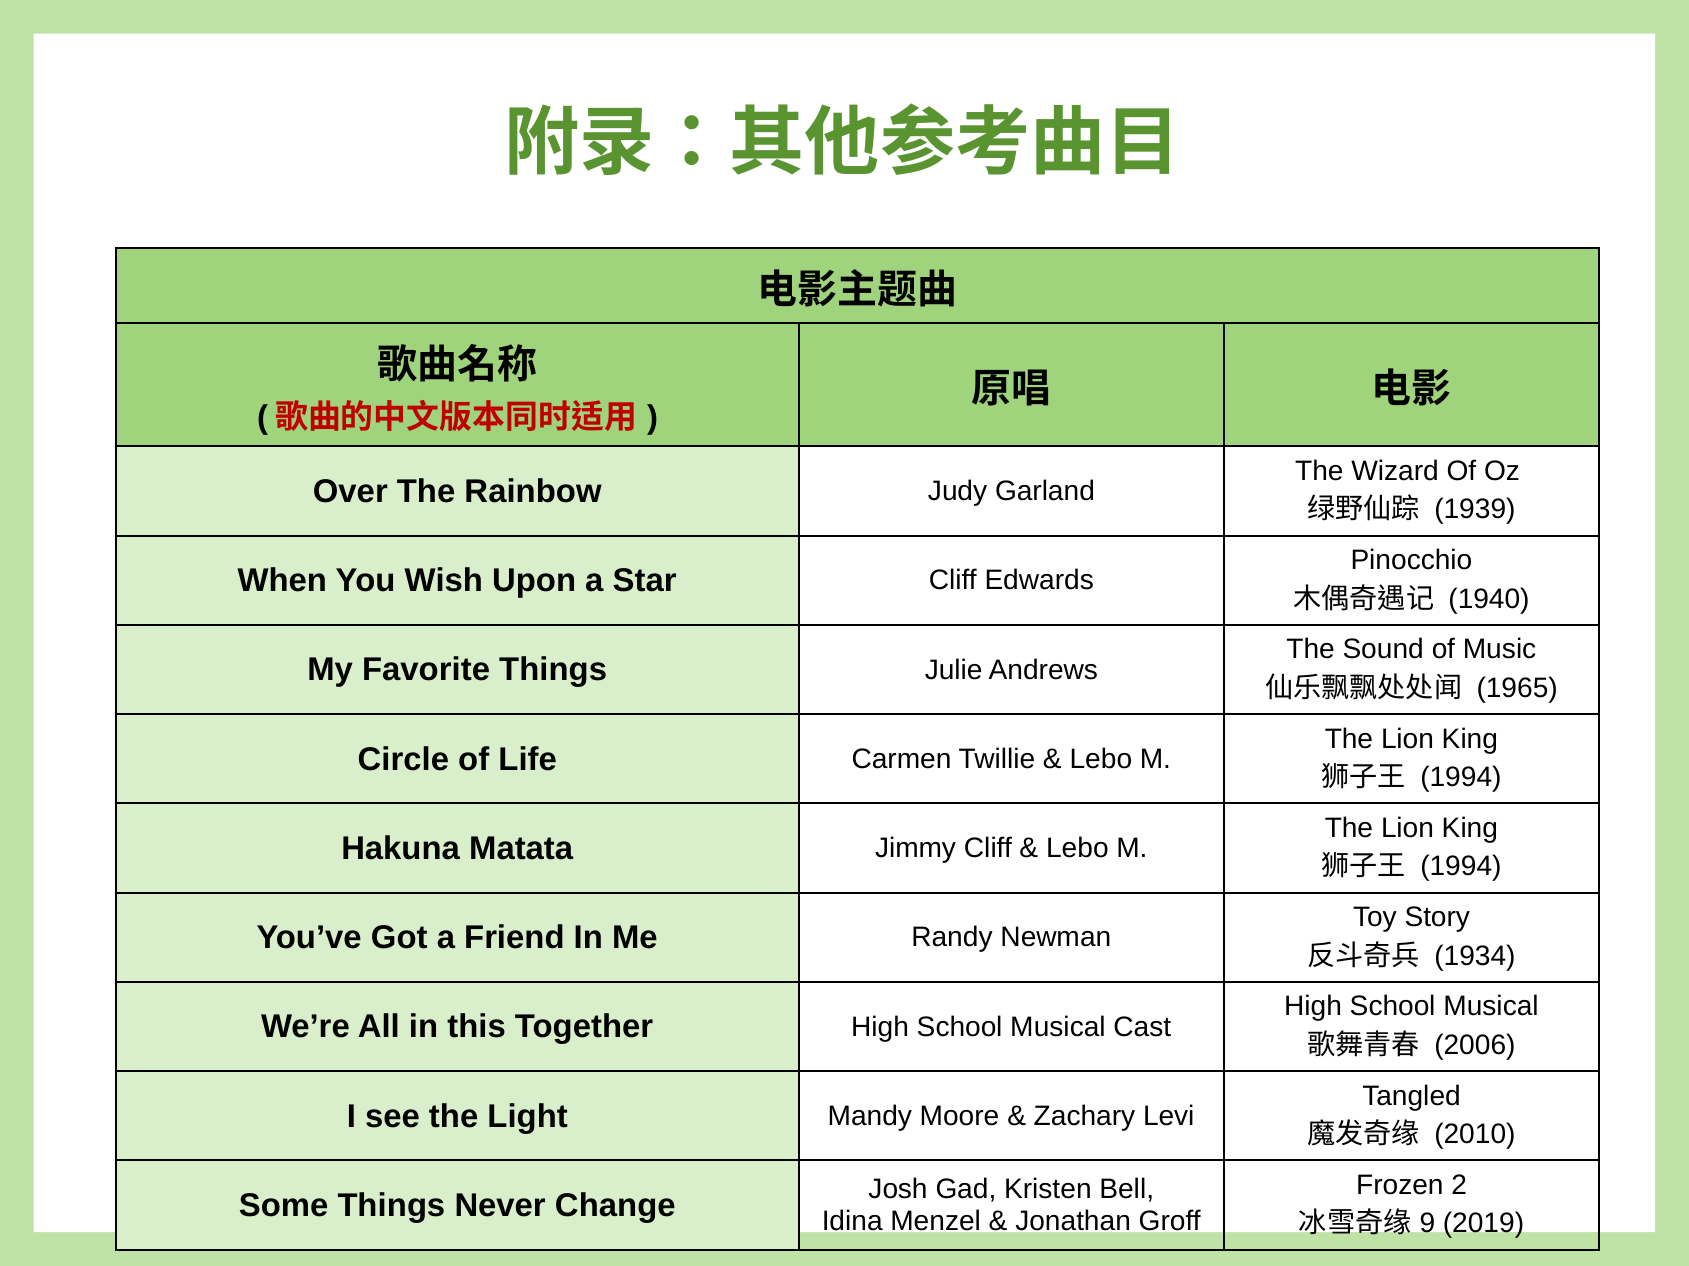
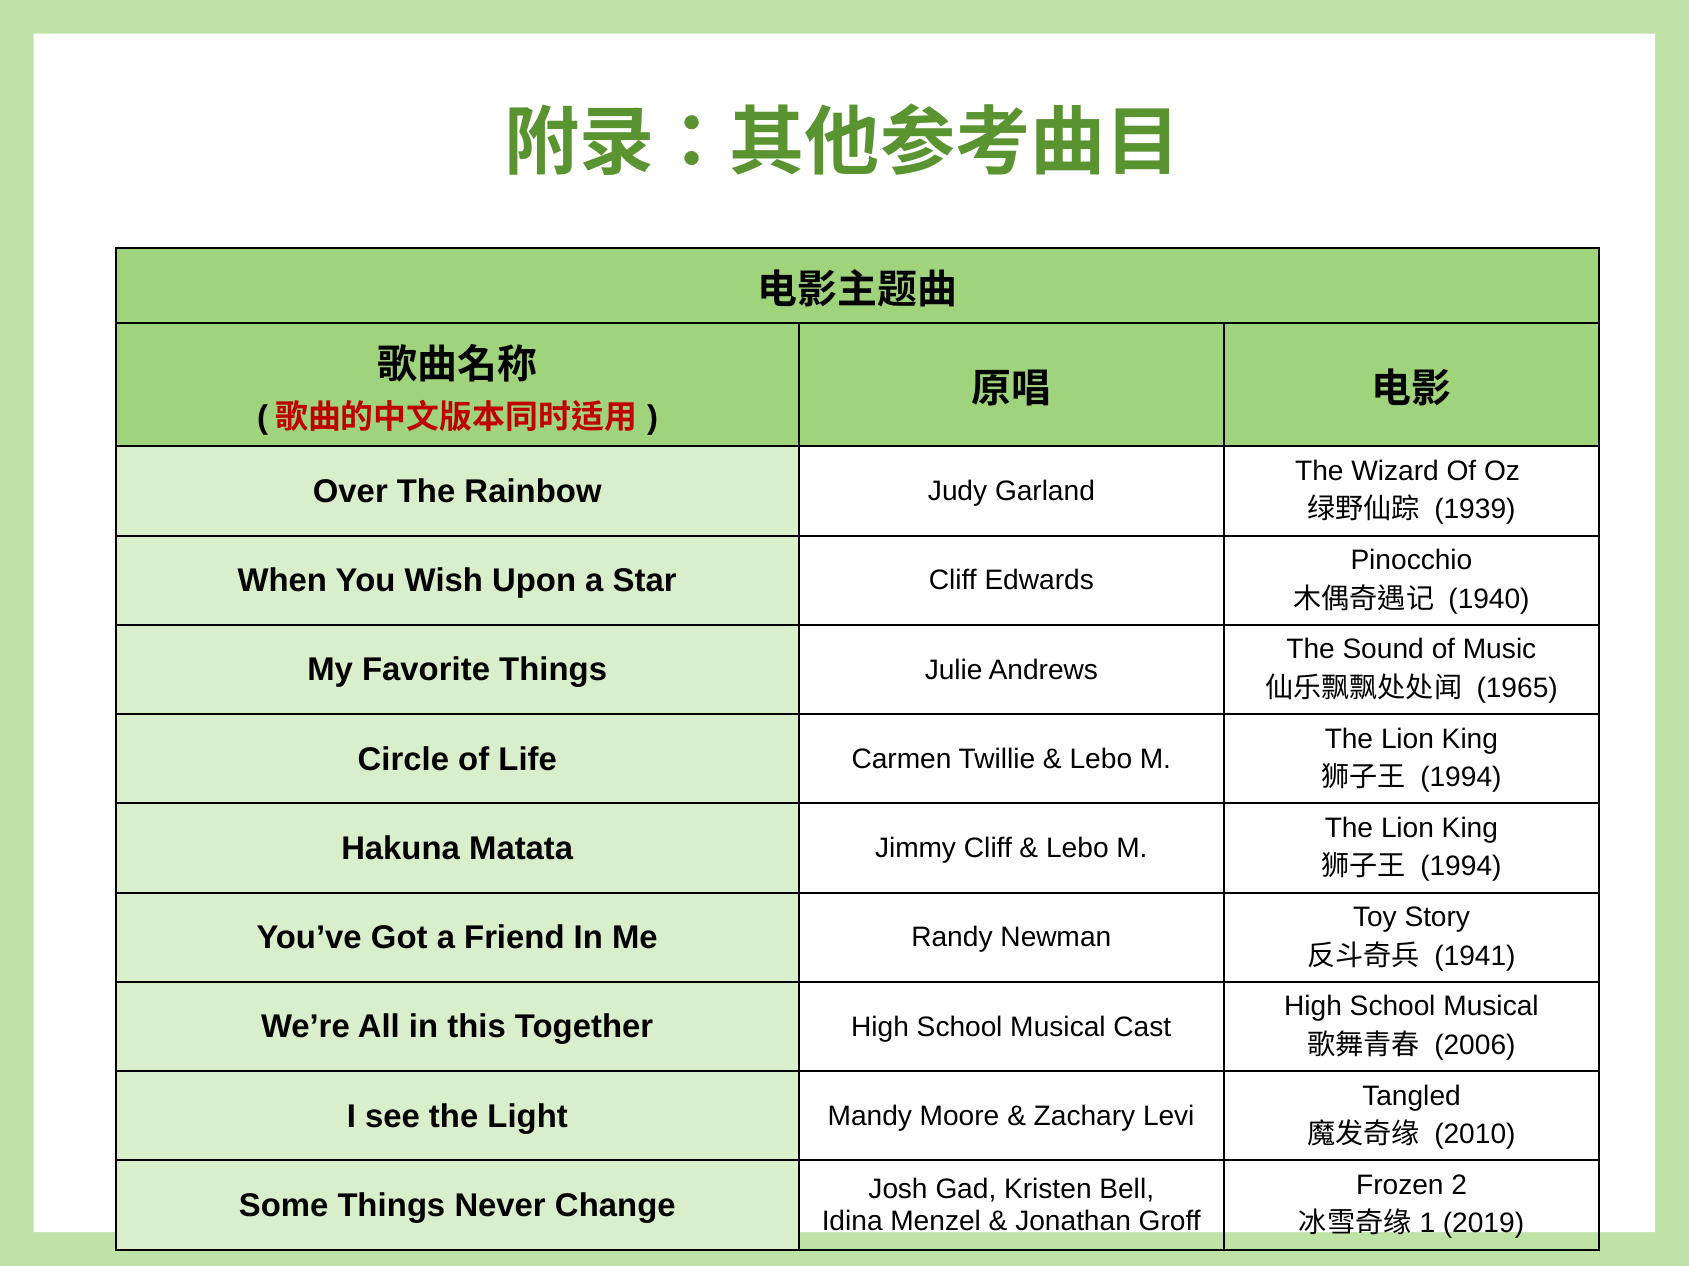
1934: 1934 -> 1941 (1475, 956)
9: 9 -> 1 (1427, 1224)
